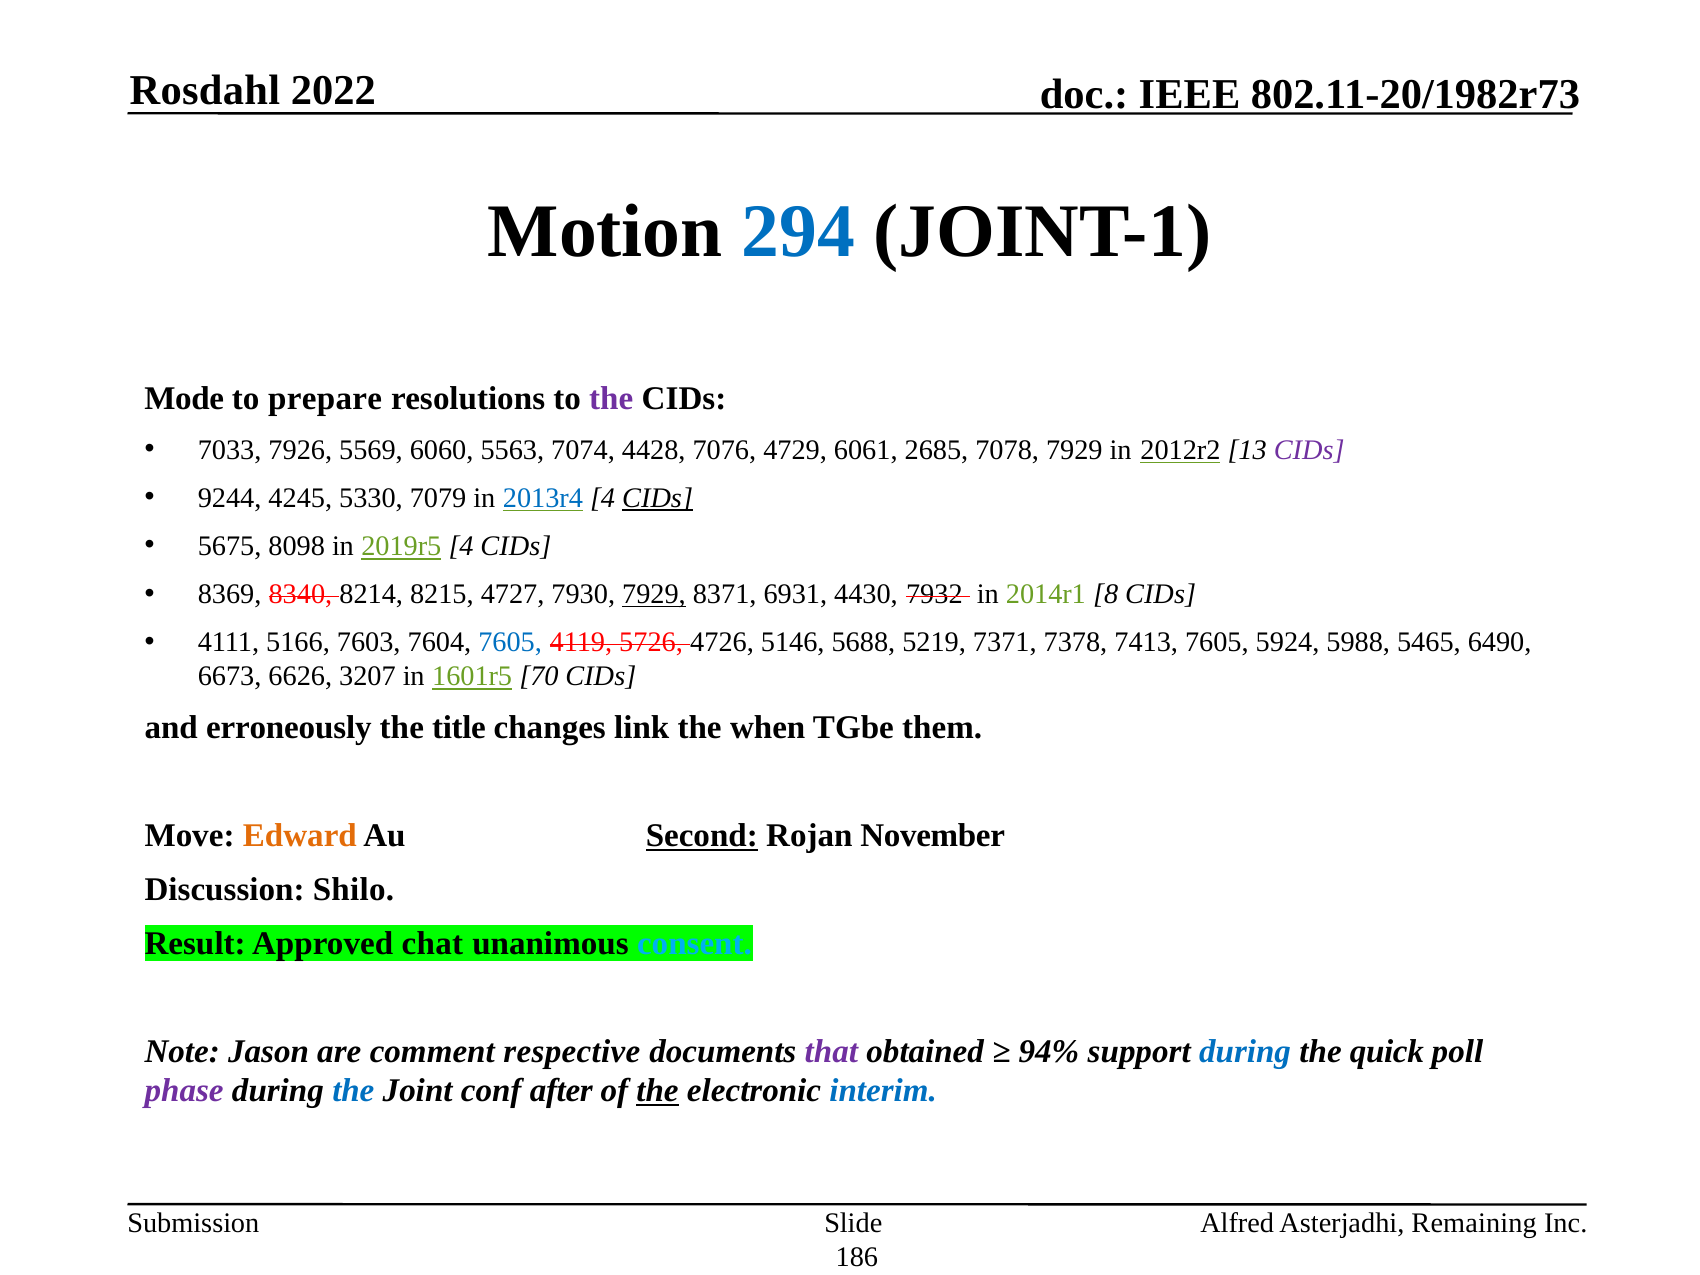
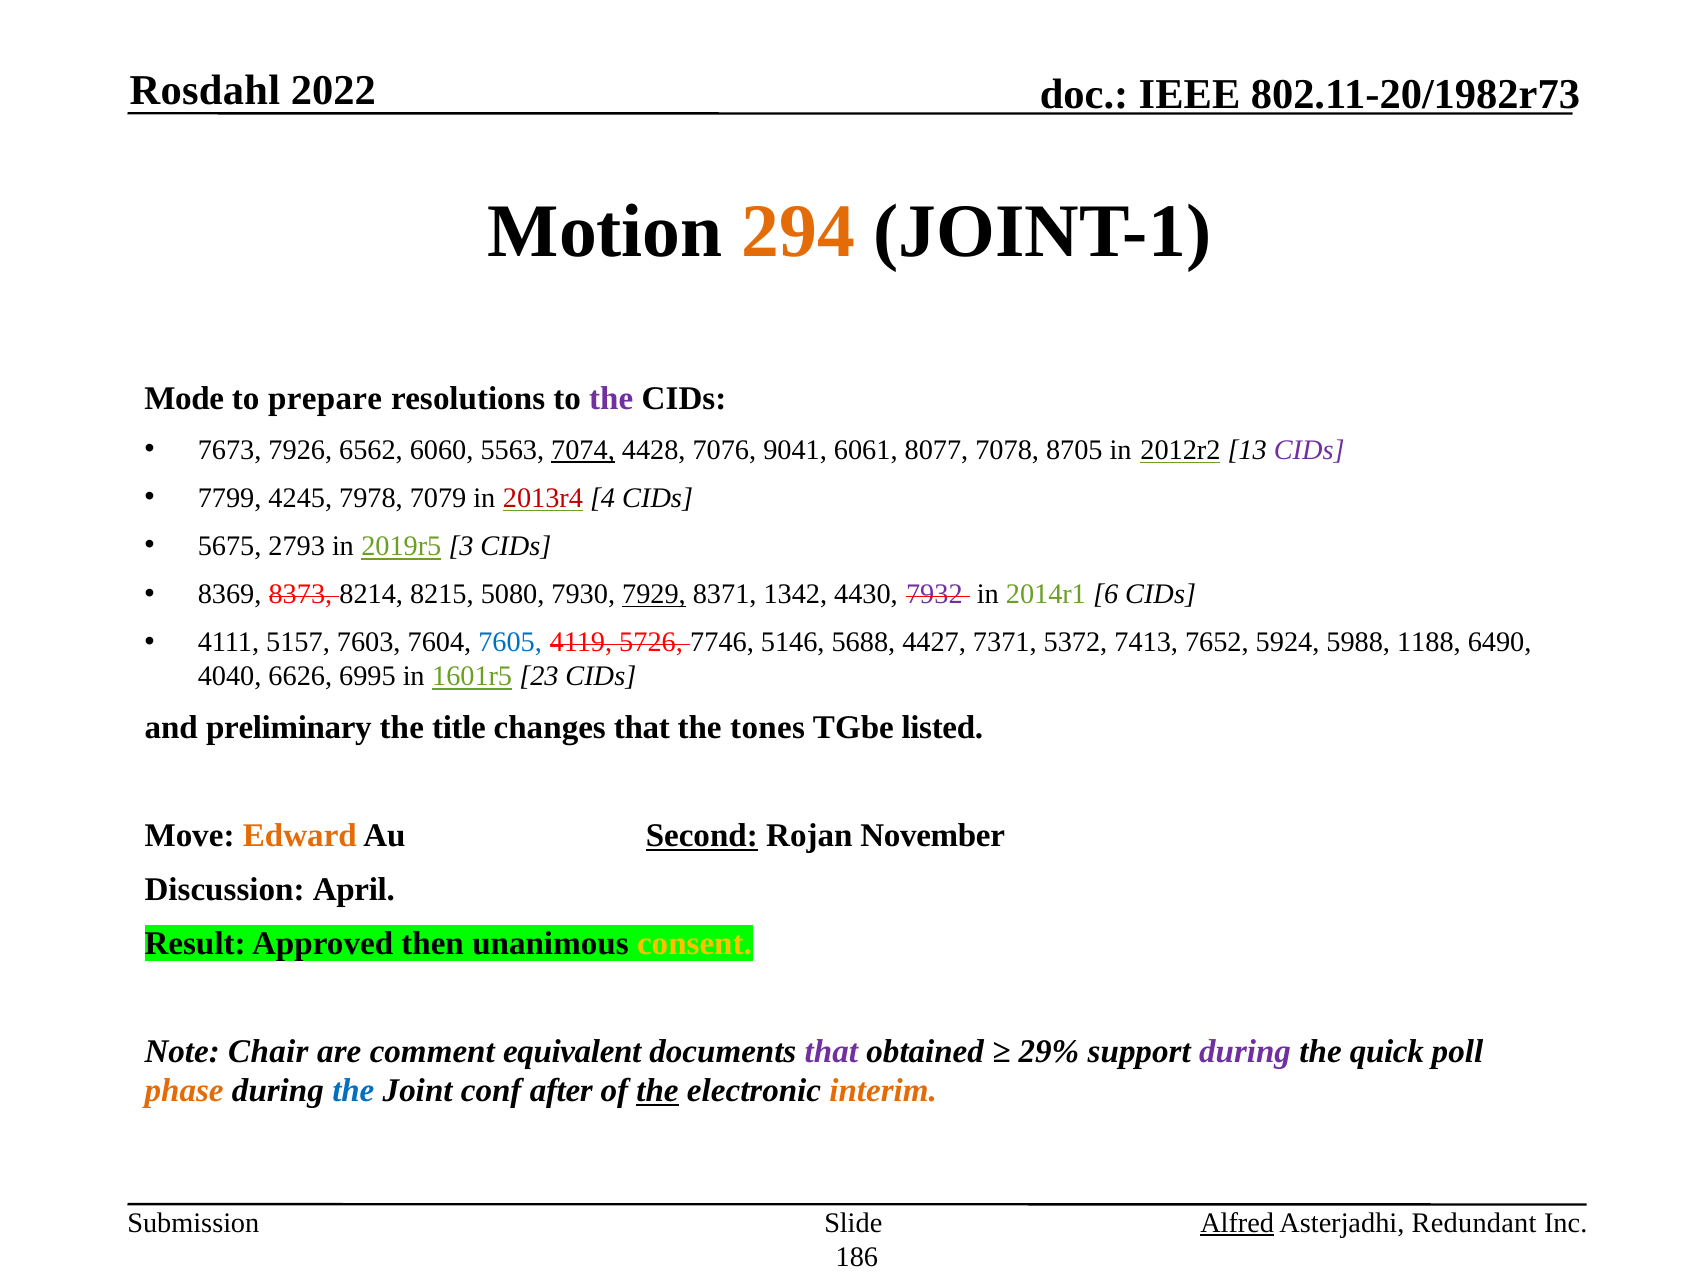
294 colour: blue -> orange (798, 232)
7033: 7033 -> 7673 (230, 450)
5569: 5569 -> 6562 (371, 450)
7074 underline: none -> present (583, 450)
4729: 4729 -> 9041 (795, 450)
2685: 2685 -> 8077 (936, 450)
7078 7929: 7929 -> 8705 (1074, 450)
9244: 9244 -> 7799 (230, 498)
5330: 5330 -> 7978 (371, 498)
2013r4 colour: blue -> red (543, 498)
CIDs underline: present -> none (658, 498)
8098: 8098 -> 2793 (297, 546)
2019r5 4: 4 -> 3 (461, 546)
8340: 8340 -> 8373 (300, 594)
4727: 4727 -> 5080 (513, 594)
6931: 6931 -> 1342 (795, 594)
7932 colour: black -> purple (934, 594)
8: 8 -> 6 (1106, 594)
5166: 5166 -> 5157 (298, 642)
4726: 4726 -> 7746 (722, 642)
5219: 5219 -> 4427 (934, 642)
7378: 7378 -> 5372 (1075, 642)
7413 7605: 7605 -> 7652 (1217, 642)
5465: 5465 -> 1188 (1429, 642)
6673: 6673 -> 4040 (230, 676)
3207: 3207 -> 6995 (367, 676)
70: 70 -> 23 (539, 676)
erroneously: erroneously -> preliminary (289, 728)
changes link: link -> that (642, 728)
when: when -> tones (768, 728)
them: them -> listed (942, 728)
Shilo: Shilo -> April (354, 889)
chat: chat -> then (433, 943)
consent colour: light blue -> yellow (694, 943)
Jason: Jason -> Chair (268, 1051)
respective: respective -> equivalent (572, 1051)
94%: 94% -> 29% (1049, 1051)
during colour: blue -> purple (1245, 1051)
phase colour: purple -> orange (184, 1091)
interim colour: blue -> orange (883, 1091)
Alfred underline: none -> present (1237, 1223)
Remaining: Remaining -> Redundant (1474, 1223)
